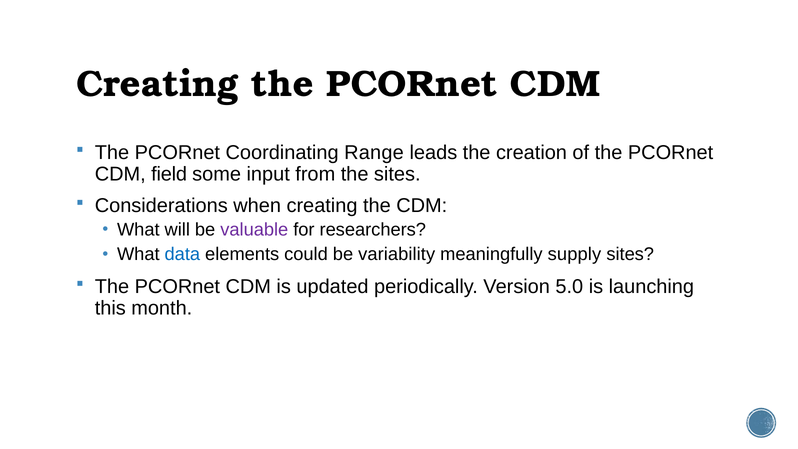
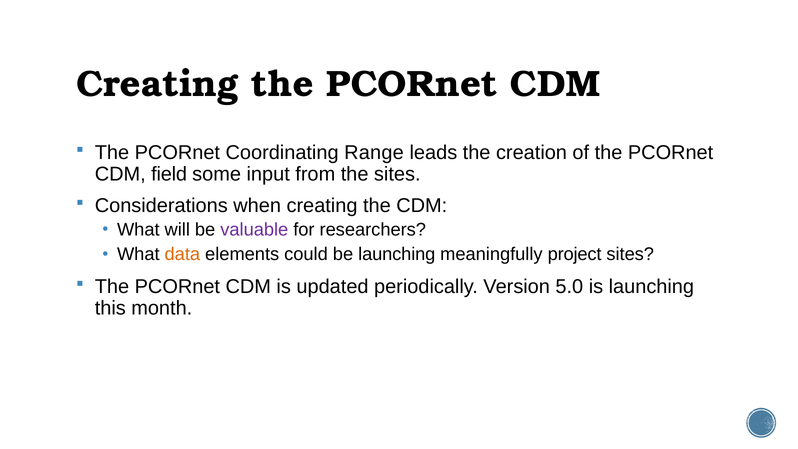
data colour: blue -> orange (182, 254)
be variability: variability -> launching (397, 254)
supply: supply -> project (575, 254)
